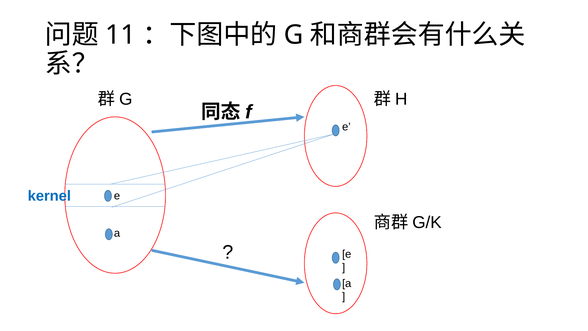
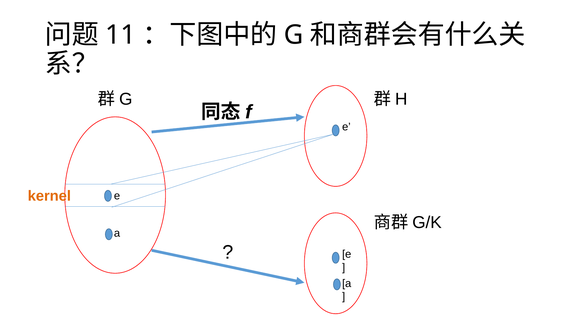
kernel colour: blue -> orange (49, 196)
